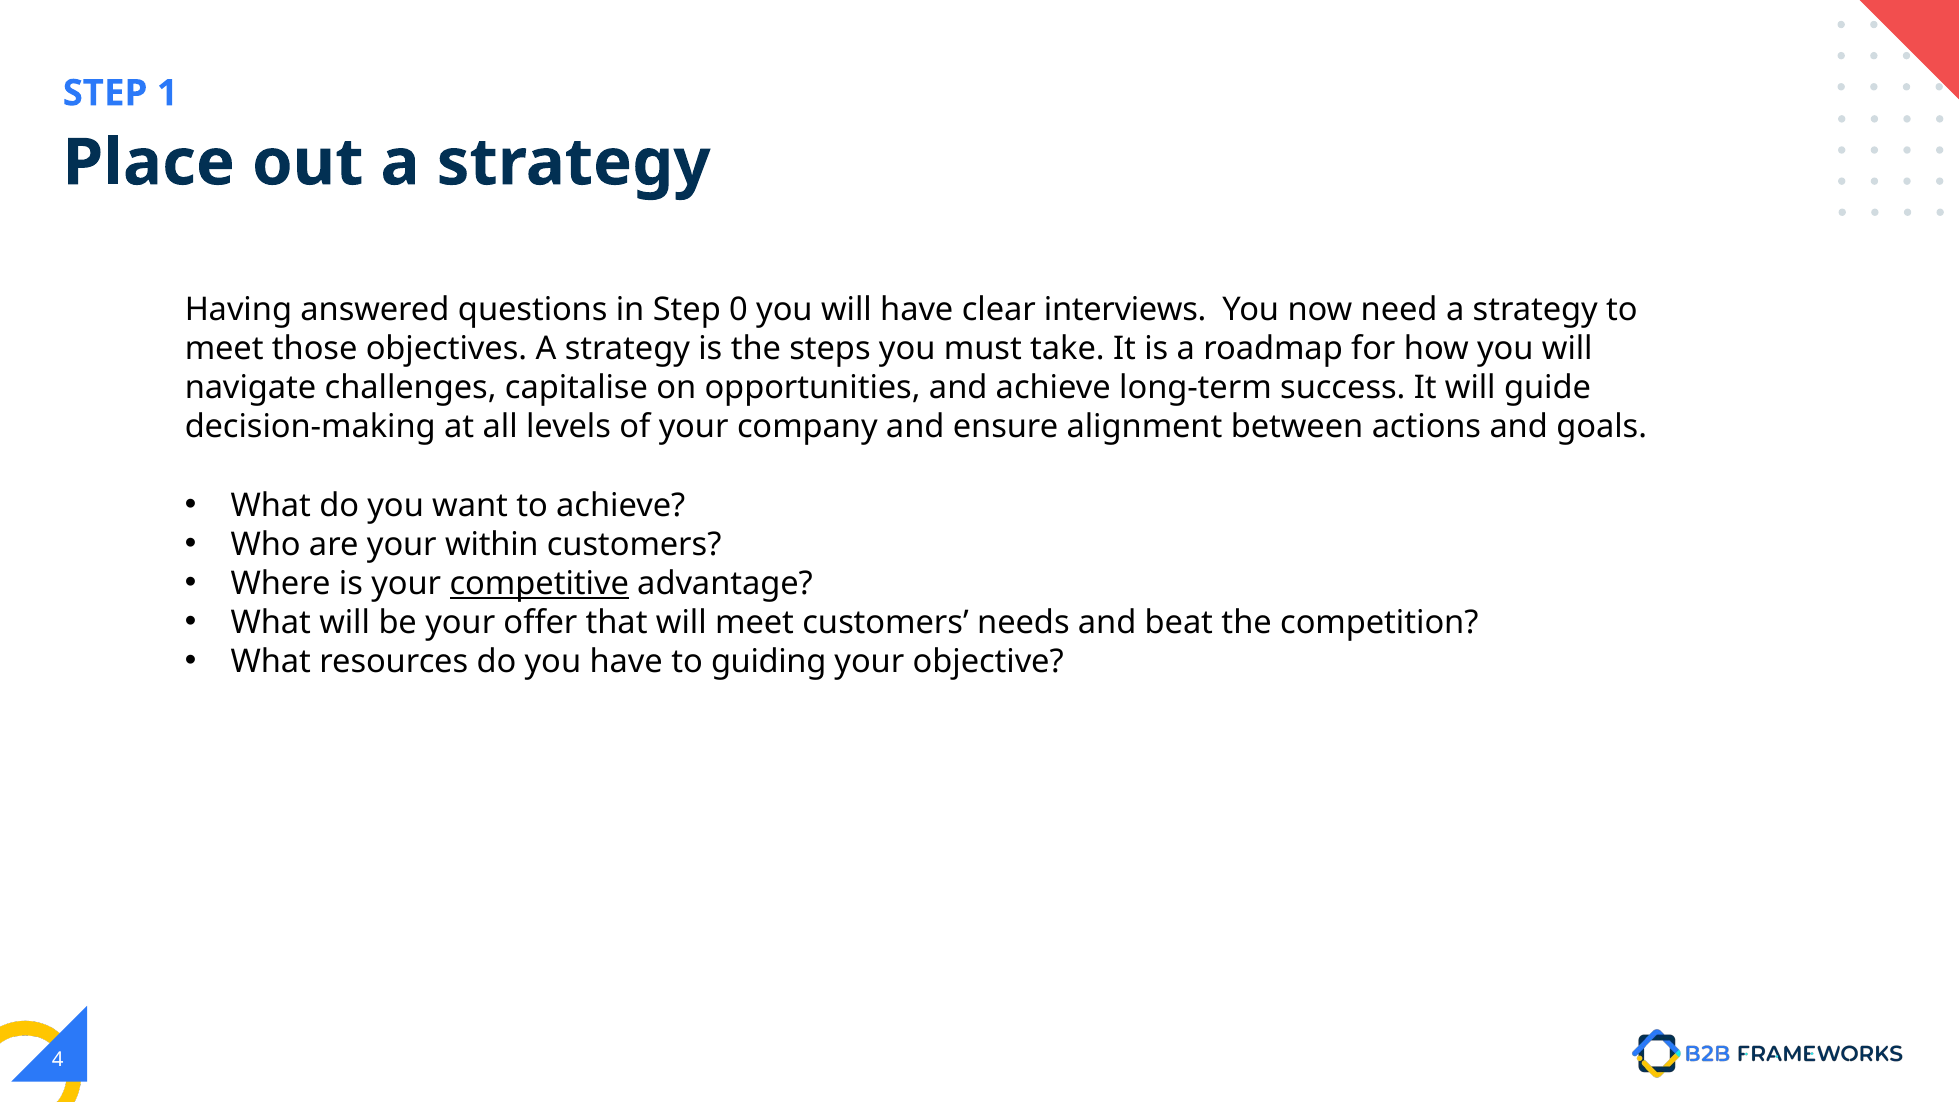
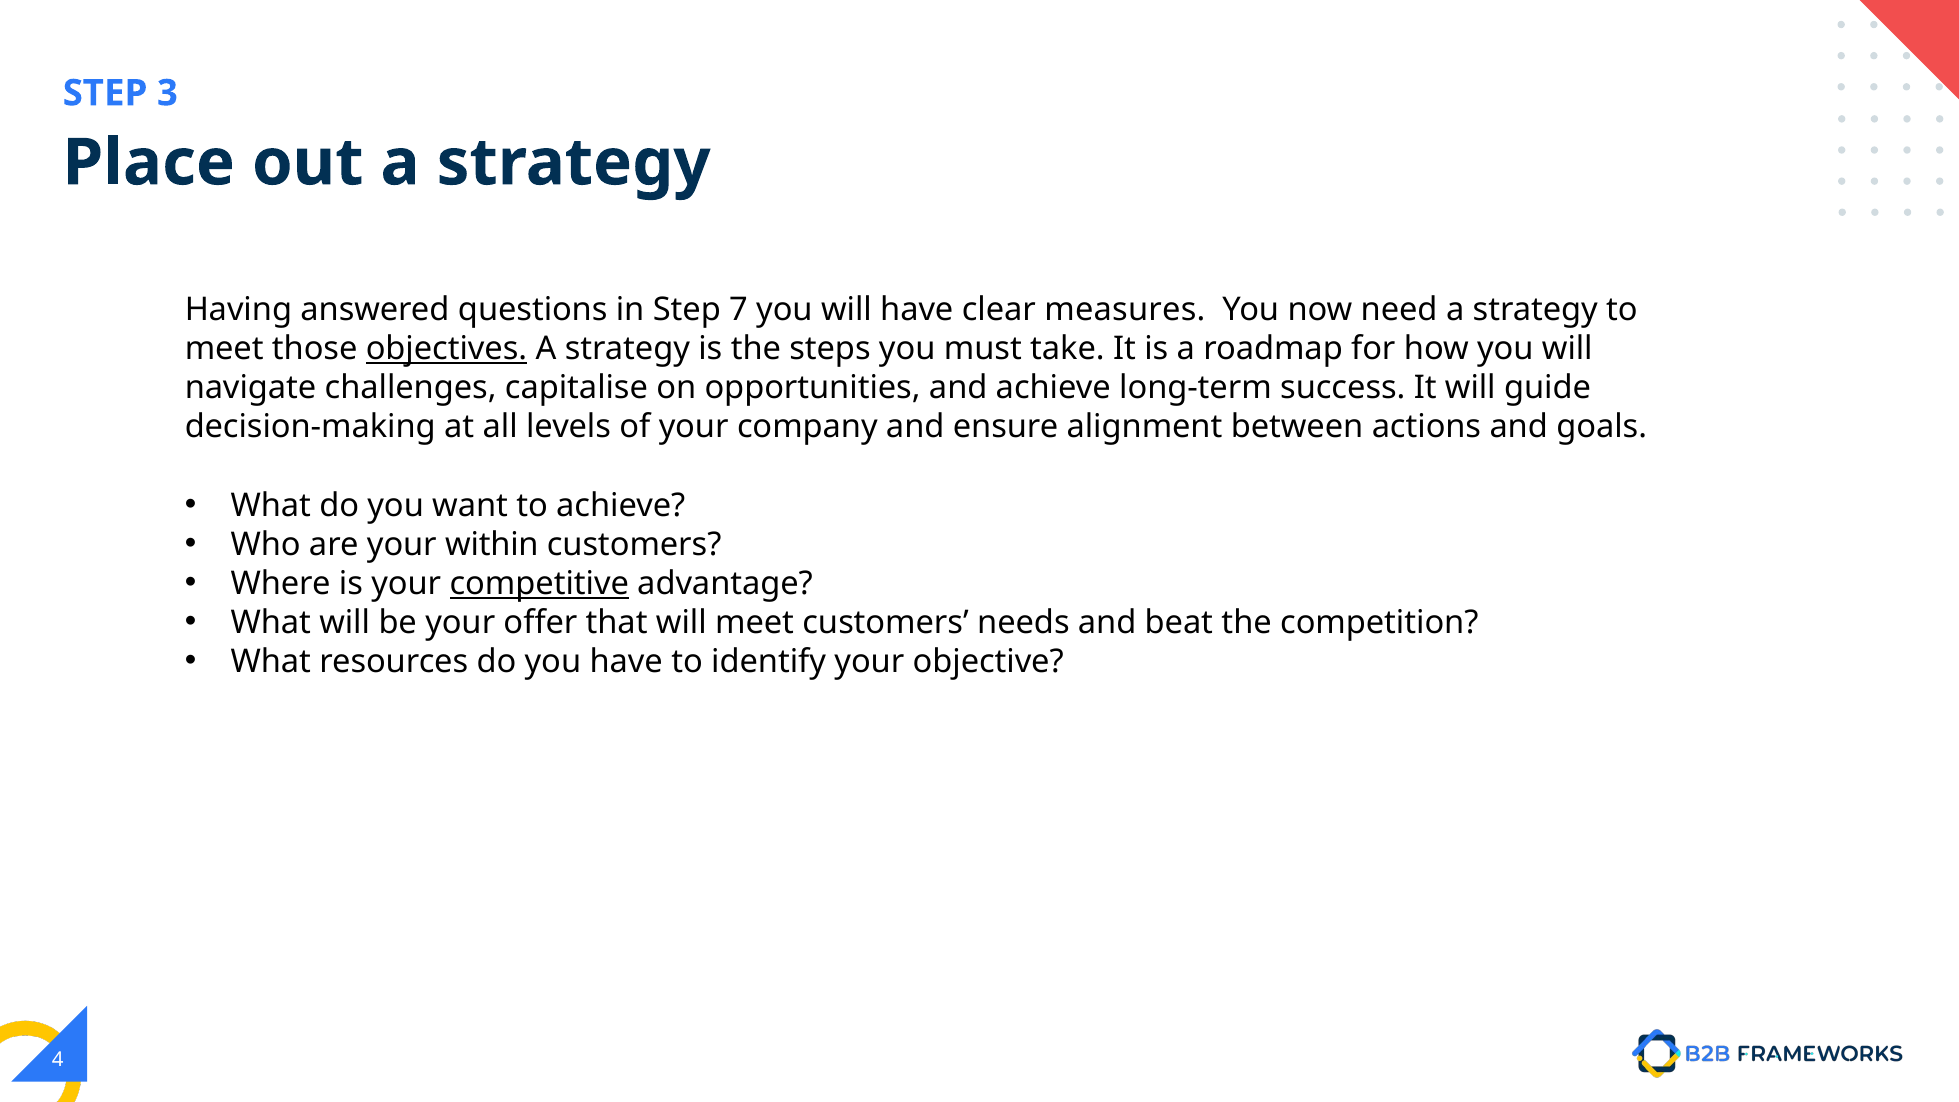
1: 1 -> 3 (167, 93)
0: 0 -> 7 (738, 310)
interviews: interviews -> measures (1125, 310)
objectives underline: none -> present (446, 349)
guiding: guiding -> identify (769, 662)
